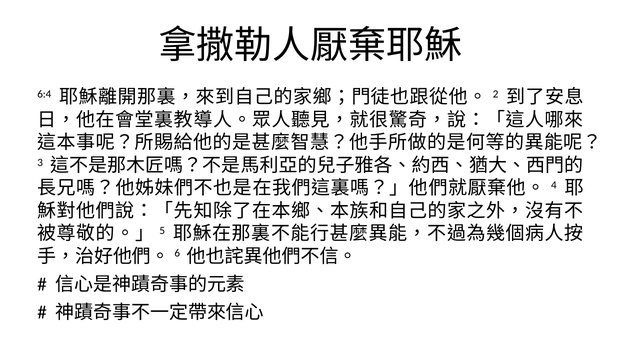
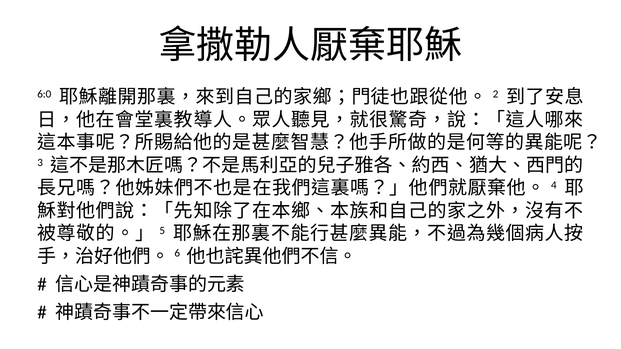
6:4: 6:4 -> 6:0 (44, 94)
